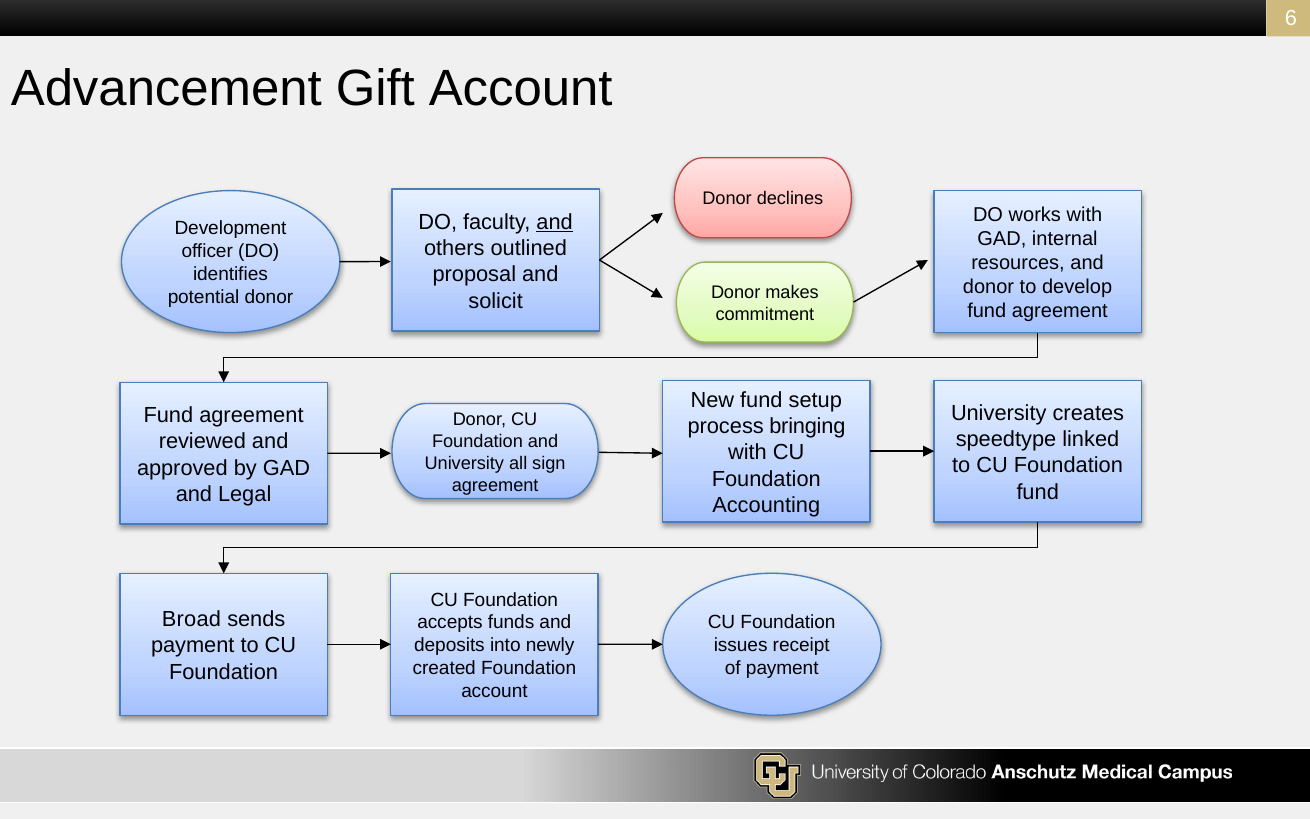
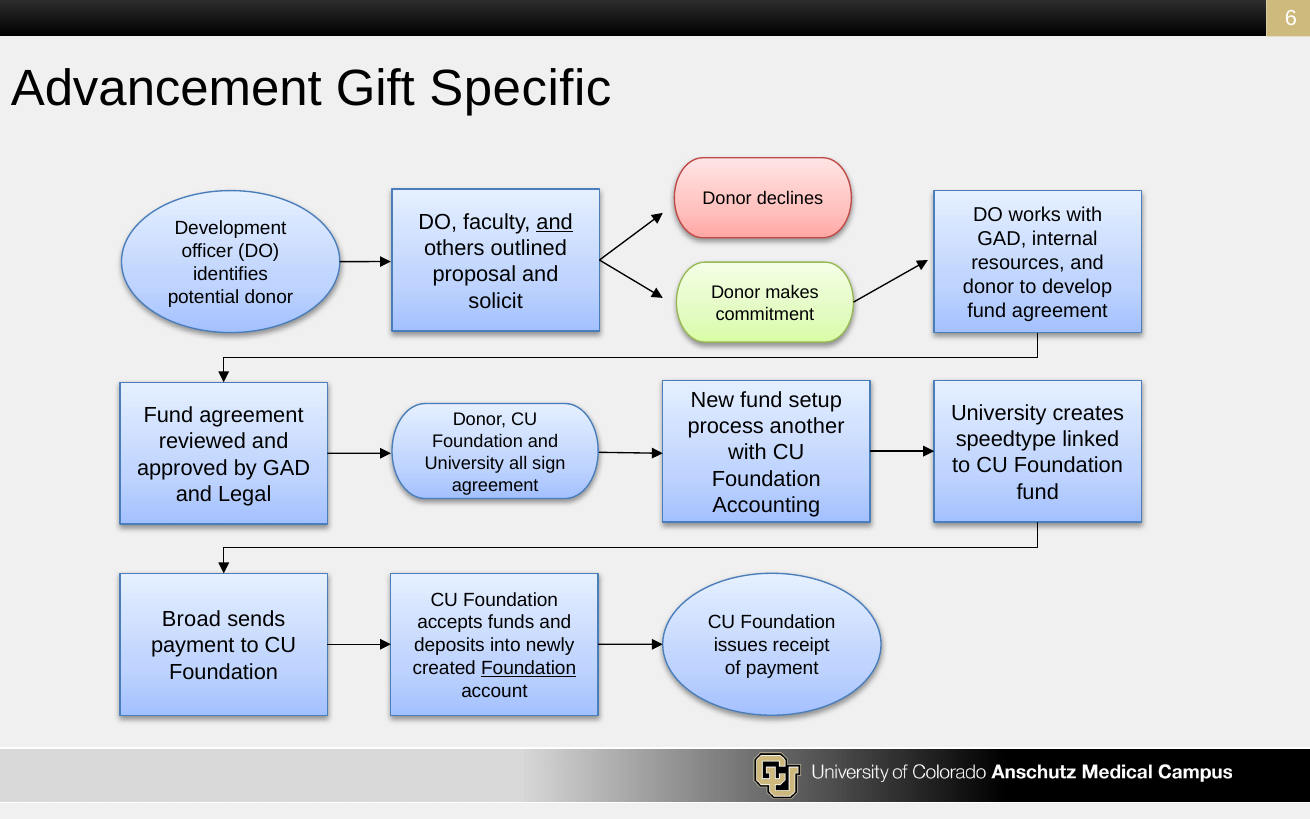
Gift Account: Account -> Specific (520, 88)
bringing: bringing -> another (807, 426)
Foundation underline: none -> present (529, 668)
